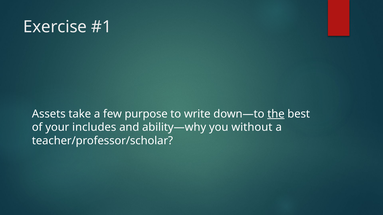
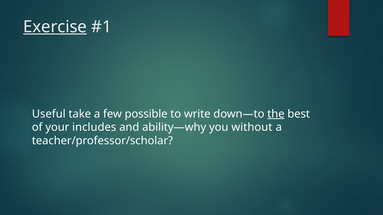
Exercise underline: none -> present (55, 27)
Assets: Assets -> Useful (49, 114)
purpose: purpose -> possible (146, 114)
